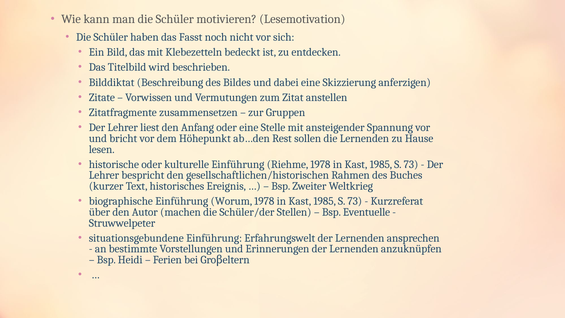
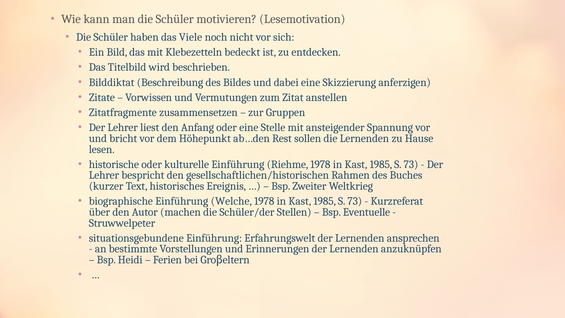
Fasst: Fasst -> Viele (191, 37)
Worum: Worum -> Welche (231, 201)
